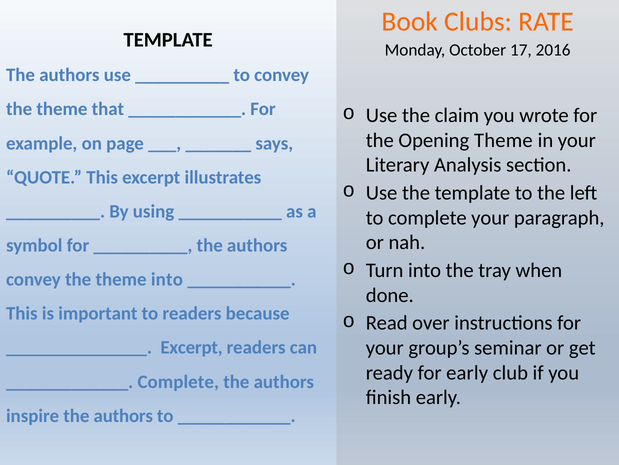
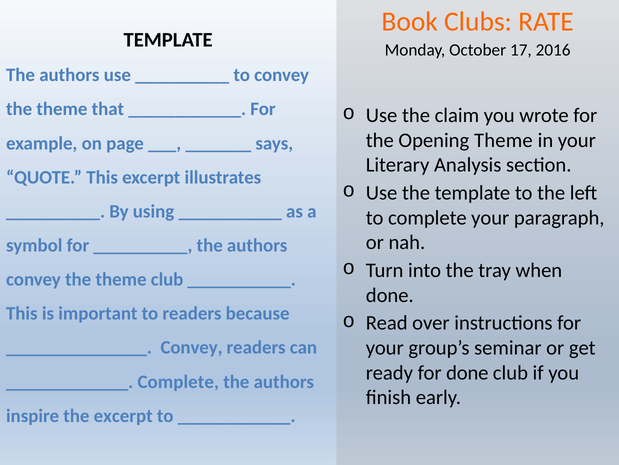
theme into: into -> club (167, 279)
Excerpt: Excerpt -> Convey (192, 347)
for early: early -> done (467, 372)
inspire the authors: authors -> excerpt (123, 415)
